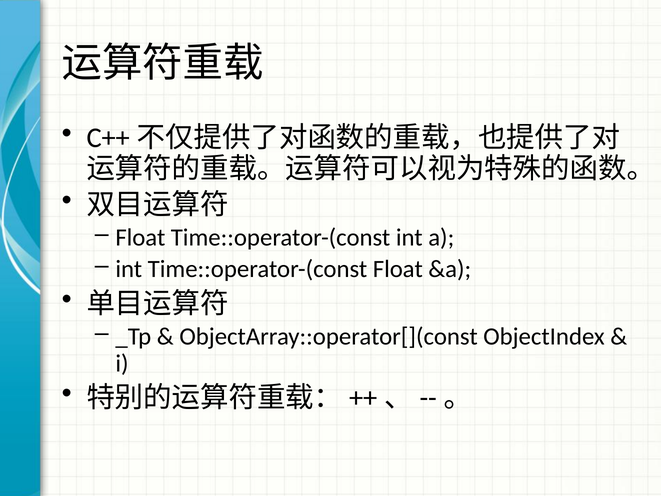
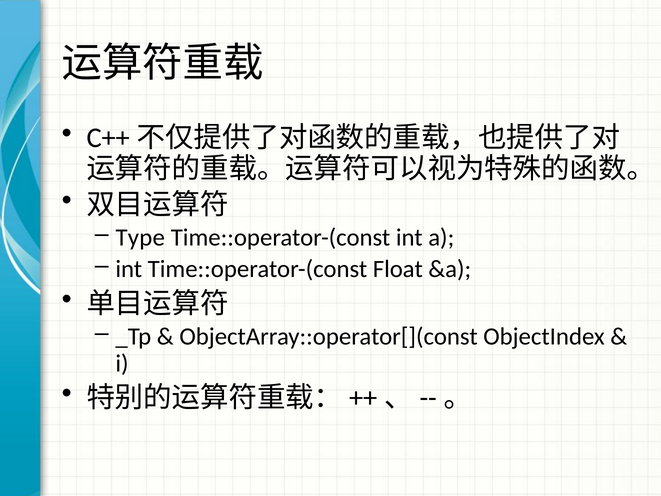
Float: Float -> Type (140, 238)
